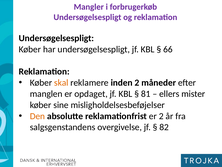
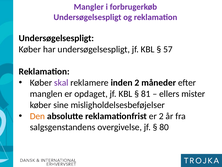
66: 66 -> 57 (168, 49)
skal colour: orange -> purple (61, 82)
82: 82 -> 80 (164, 127)
